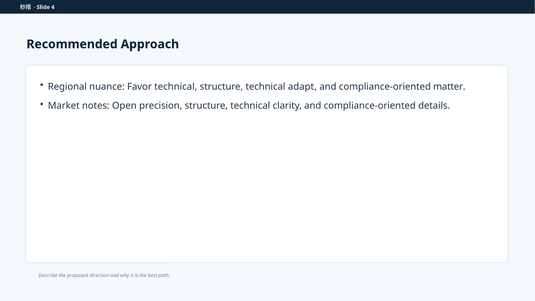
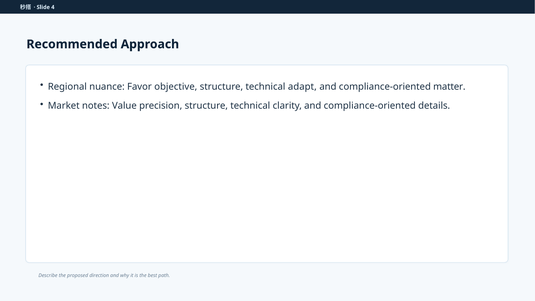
Favor technical: technical -> objective (176, 87)
Open: Open -> Value (124, 106)
